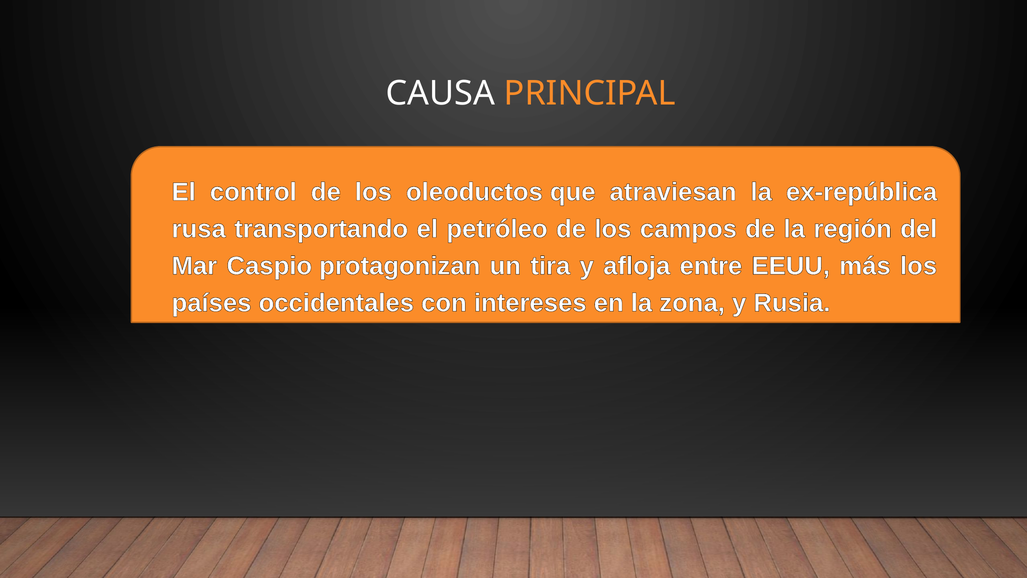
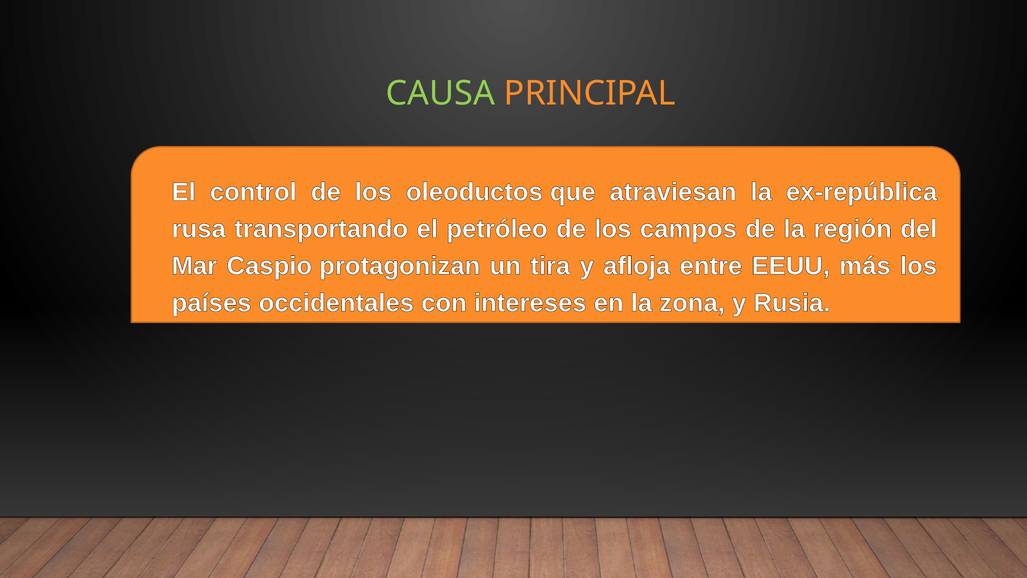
CAUSA colour: white -> light green (440, 93)
